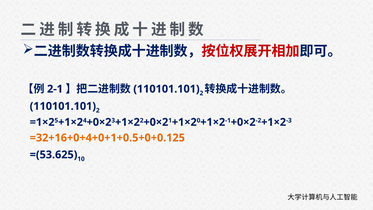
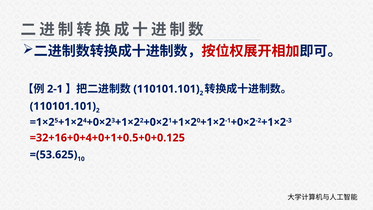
=32+16+0+4+0+1+0.5+0+0.125 colour: orange -> red (107, 138)
